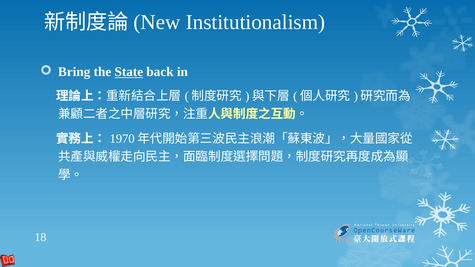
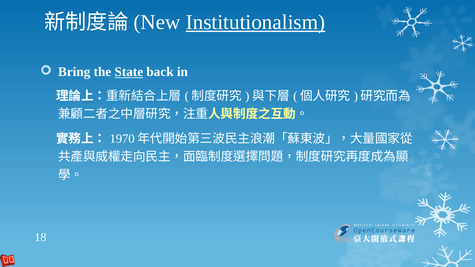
Institutionalism underline: none -> present (255, 22)
